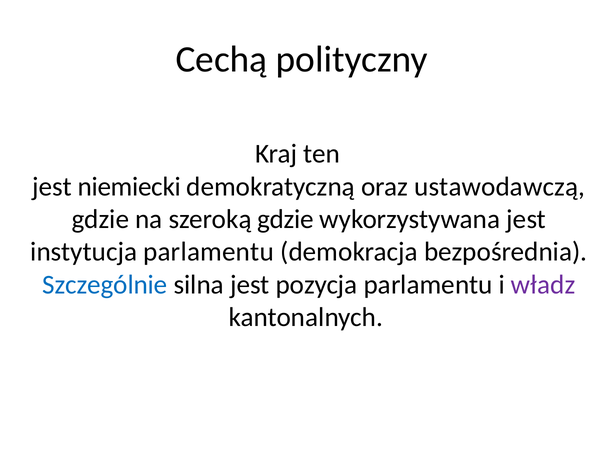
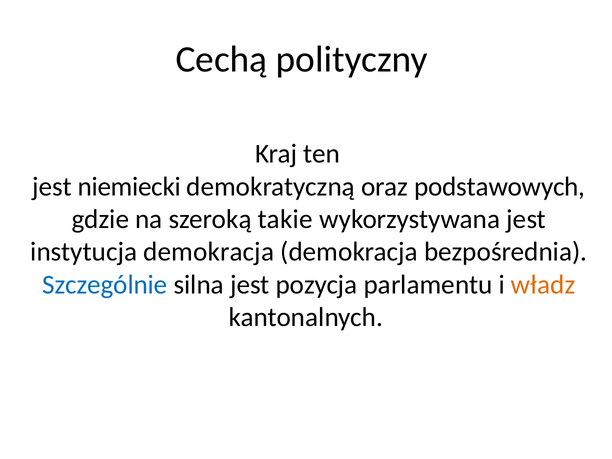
ustawodawczą: ustawodawczą -> podstawowych (500, 187)
szeroką gdzie: gdzie -> takie (285, 219)
instytucja parlamentu: parlamentu -> demokracja (209, 252)
władz colour: purple -> orange (543, 285)
